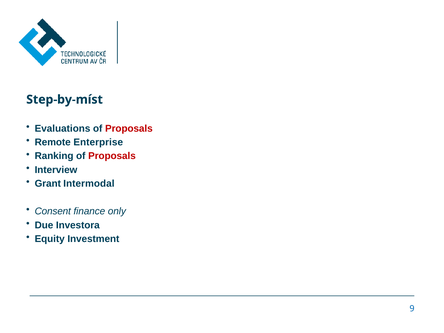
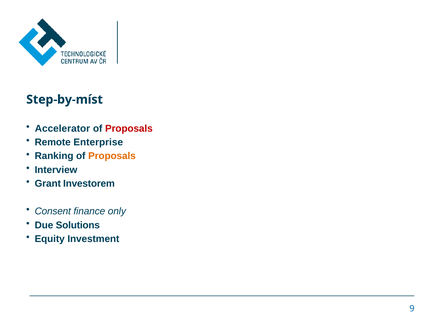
Evaluations: Evaluations -> Accelerator (62, 128)
Proposals colour: red -> orange (112, 156)
Intermodal: Intermodal -> Investorem (89, 184)
Investora: Investora -> Solutions (78, 225)
